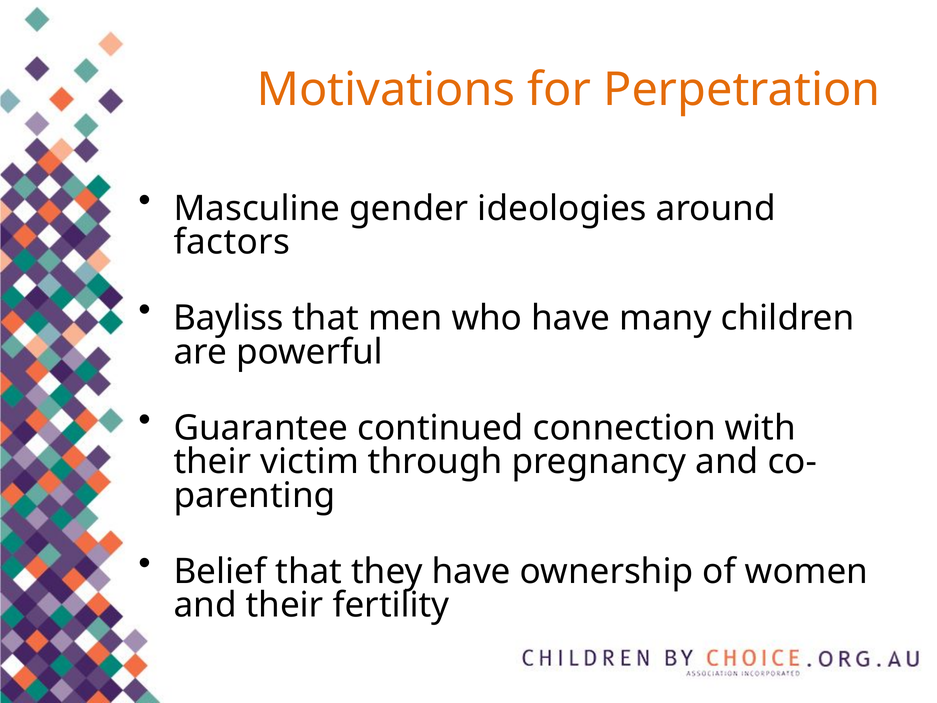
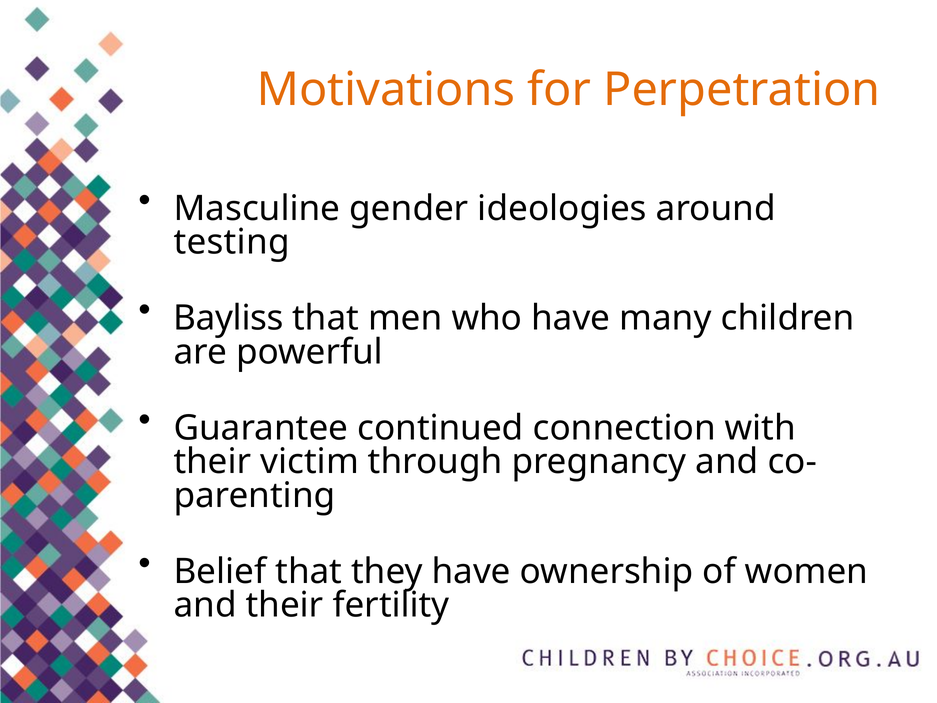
factors: factors -> testing (232, 242)
